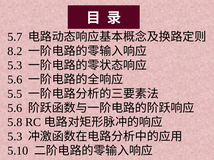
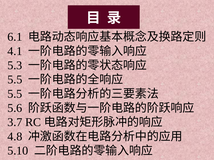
5.7: 5.7 -> 6.1 (15, 37)
8.2: 8.2 -> 4.1 (15, 51)
5.6: 5.6 -> 5.5 (15, 80)
5.8: 5.8 -> 3.7 (15, 123)
5.3: 5.3 -> 4.8 (15, 137)
